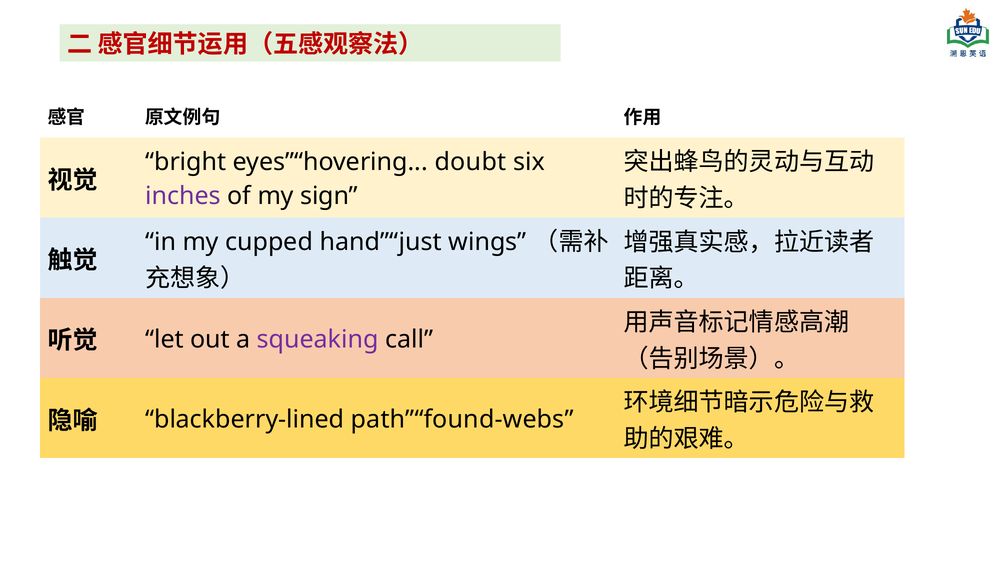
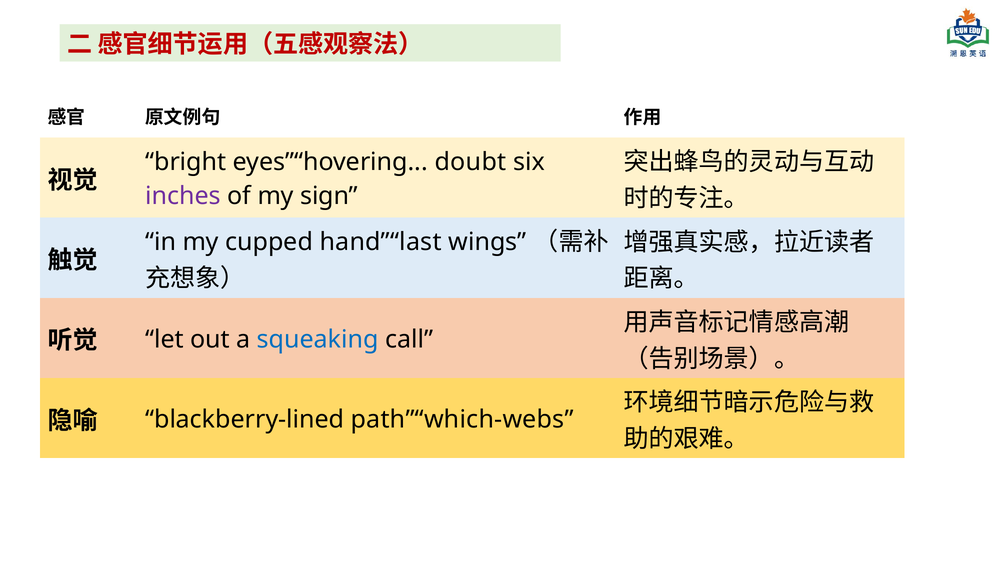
hand”“just: hand”“just -> hand”“last (381, 243)
squeaking colour: purple -> blue (318, 340)
path”“found-webs: path”“found-webs -> path”“which-webs (462, 420)
